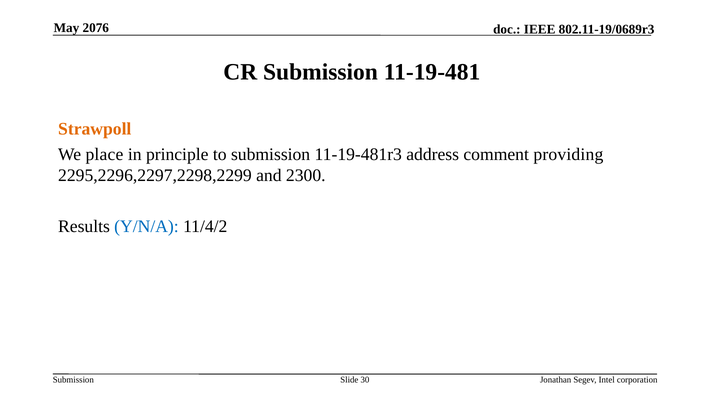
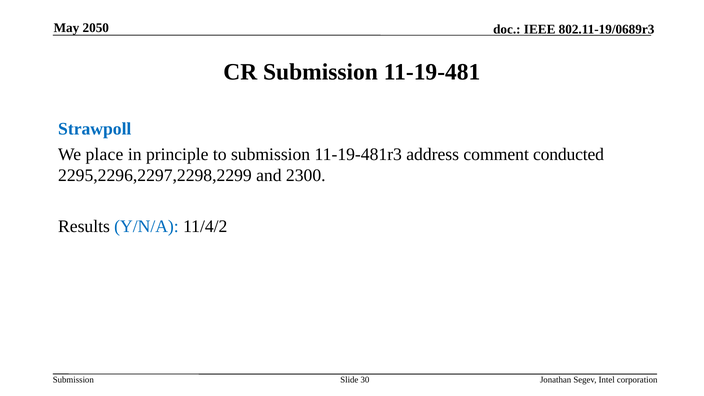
2076: 2076 -> 2050 (96, 28)
Strawpoll colour: orange -> blue (95, 129)
providing: providing -> conducted (569, 154)
